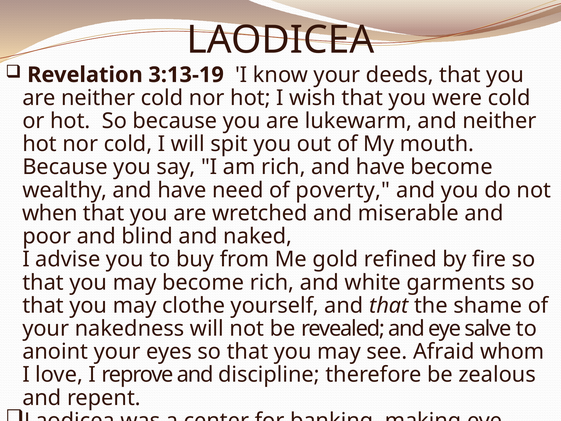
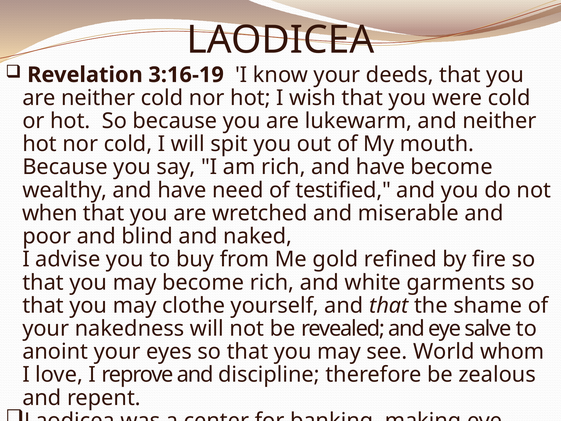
3:13-19: 3:13-19 -> 3:16-19 (186, 75)
poverty: poverty -> testified (343, 190)
Afraid: Afraid -> World (444, 351)
